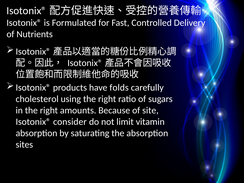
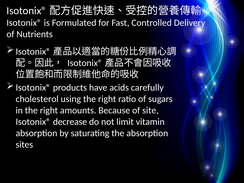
folds: folds -> acids (119, 88)
consider: consider -> decrease (70, 122)
